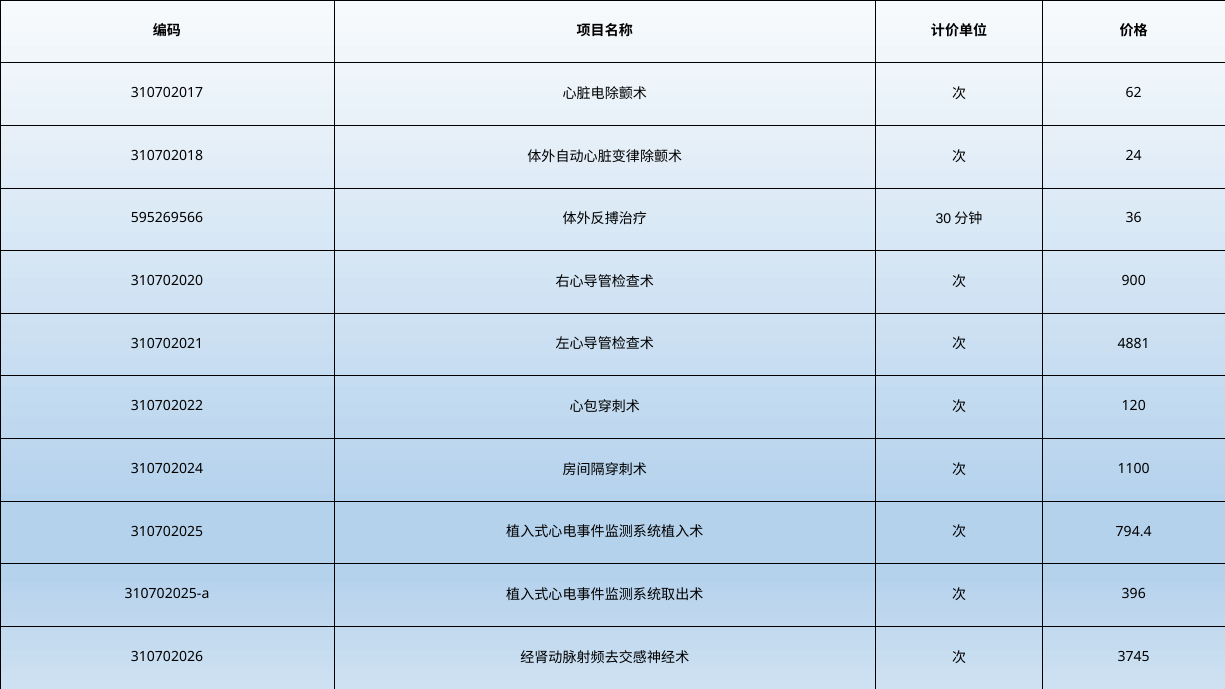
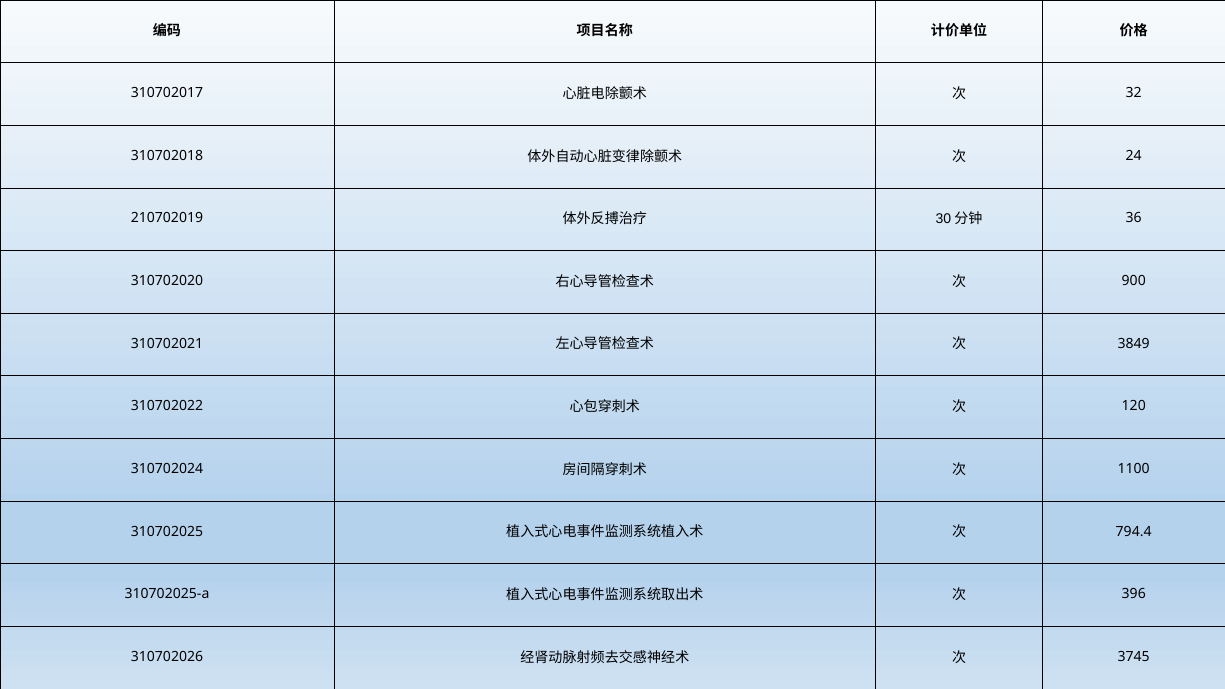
62: 62 -> 32 (1134, 93)
595269566: 595269566 -> 210702019 (167, 218)
4881: 4881 -> 3849 (1134, 344)
